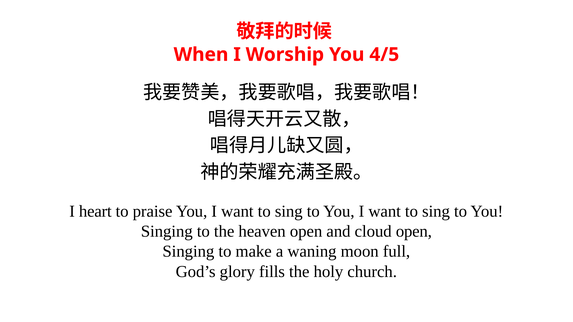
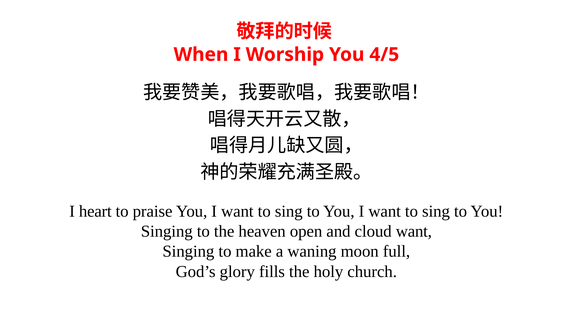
cloud open: open -> want (414, 232)
